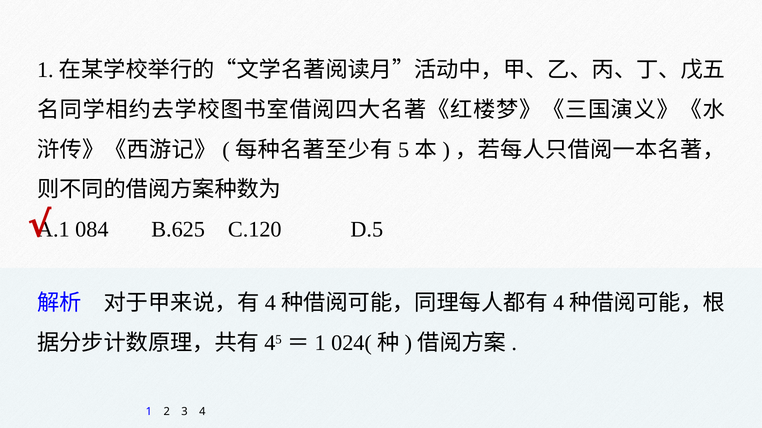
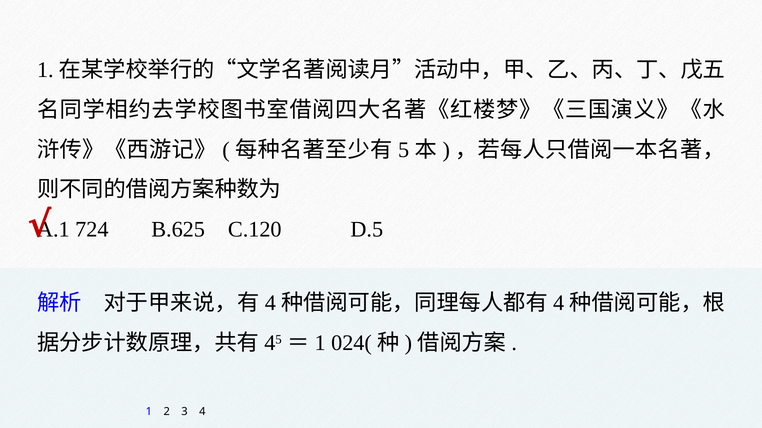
084: 084 -> 724 (92, 230)
